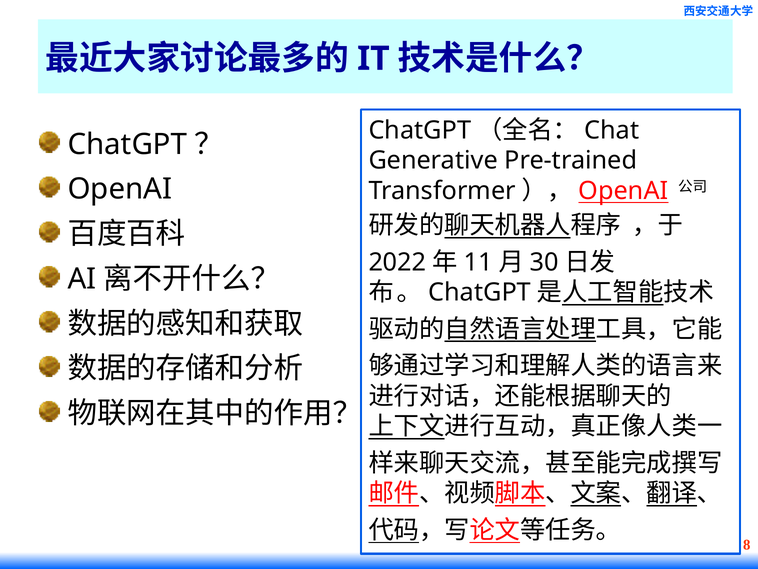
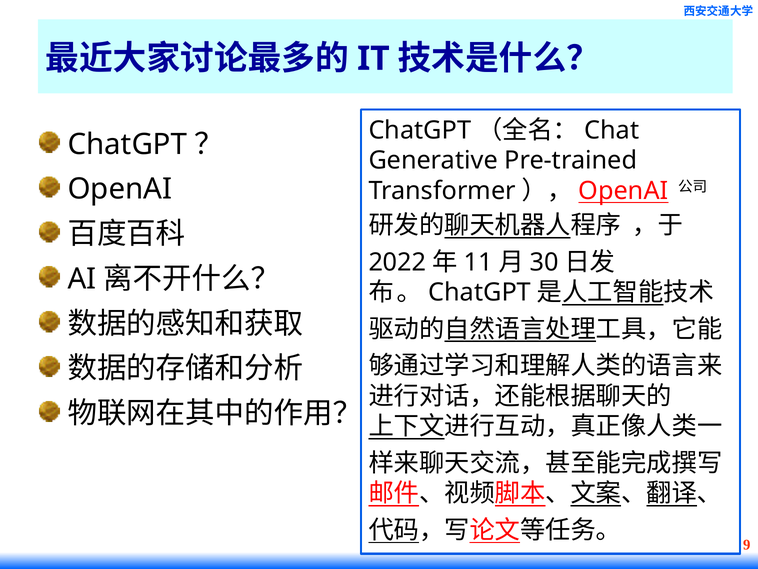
8: 8 -> 9 (747, 544)
